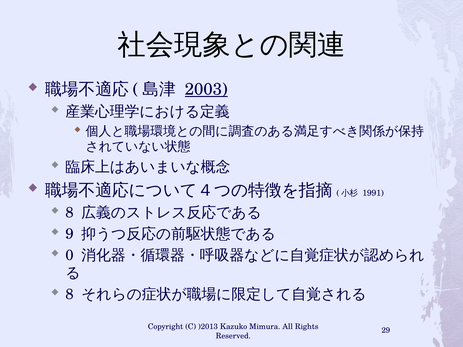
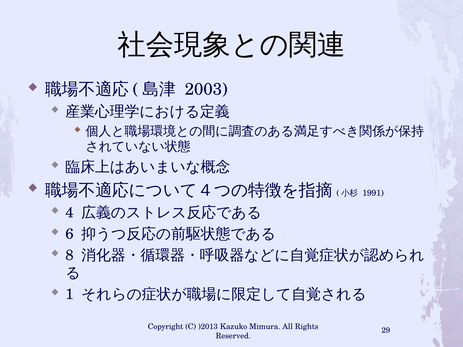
2003 underline: present -> none (206, 89)
8: 8 -> 4 (70, 213)
9: 9 -> 6 (70, 234)
0: 0 -> 8 (70, 255)
8: 8 -> 1 (70, 294)
